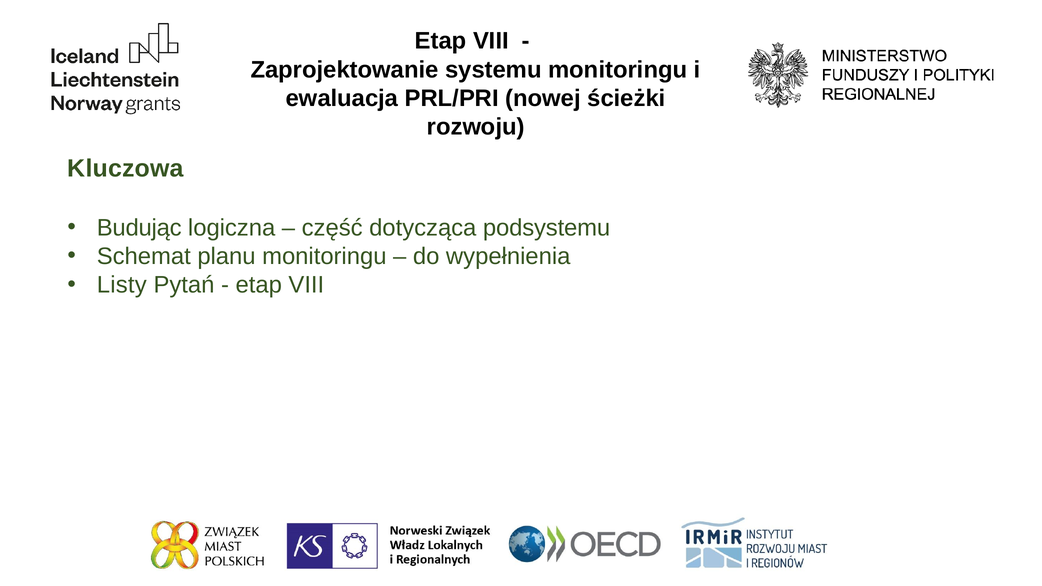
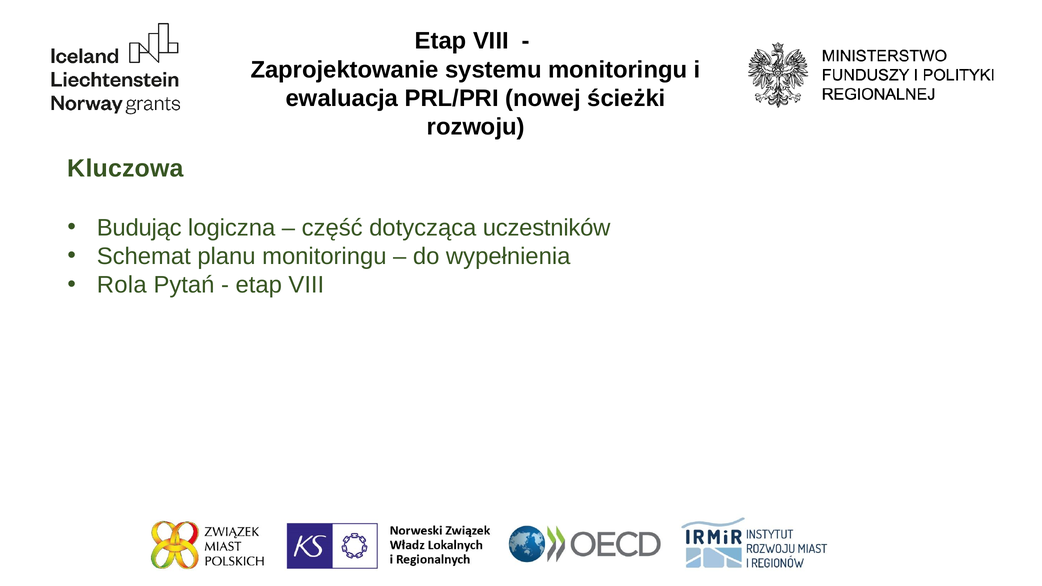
podsystemu: podsystemu -> uczestników (547, 228)
Listy: Listy -> Rola (122, 285)
